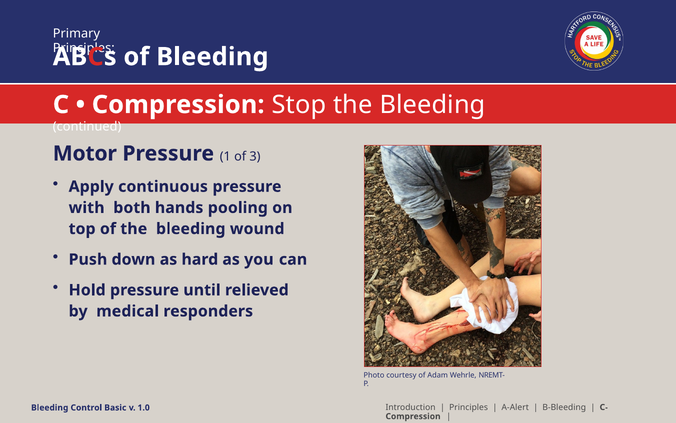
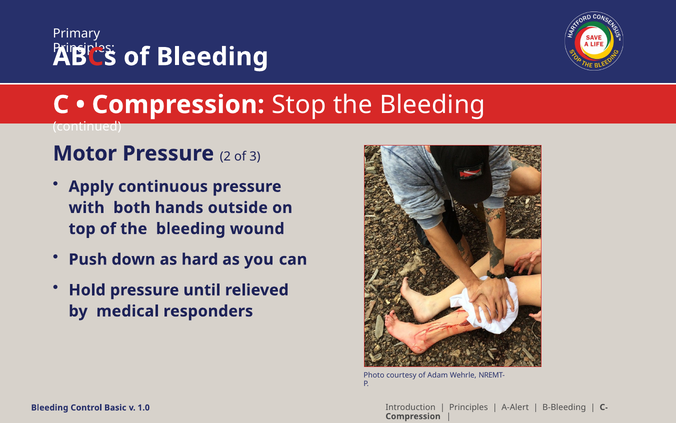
1: 1 -> 2 (225, 156)
pooling: pooling -> outside (238, 207)
